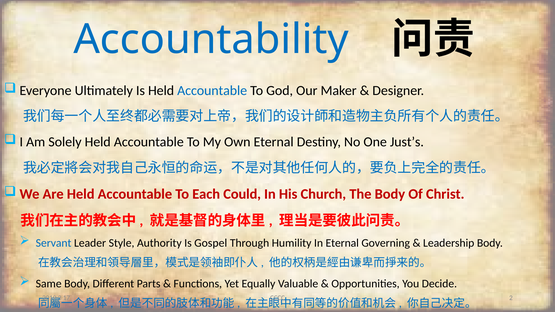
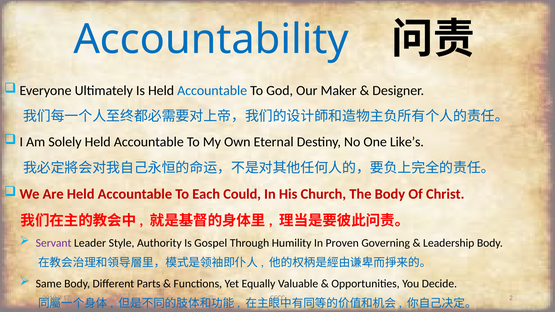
Just’s: Just’s -> Like’s (407, 142)
Servant colour: blue -> purple (54, 243)
In Eternal: Eternal -> Proven (342, 243)
